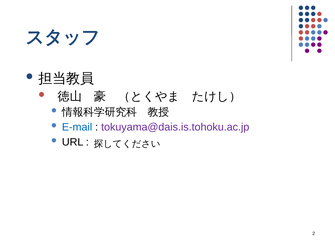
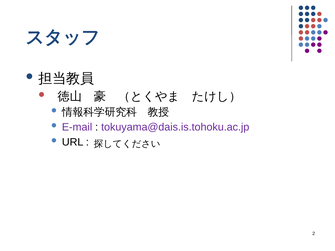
E-mail colour: blue -> purple (77, 127)
